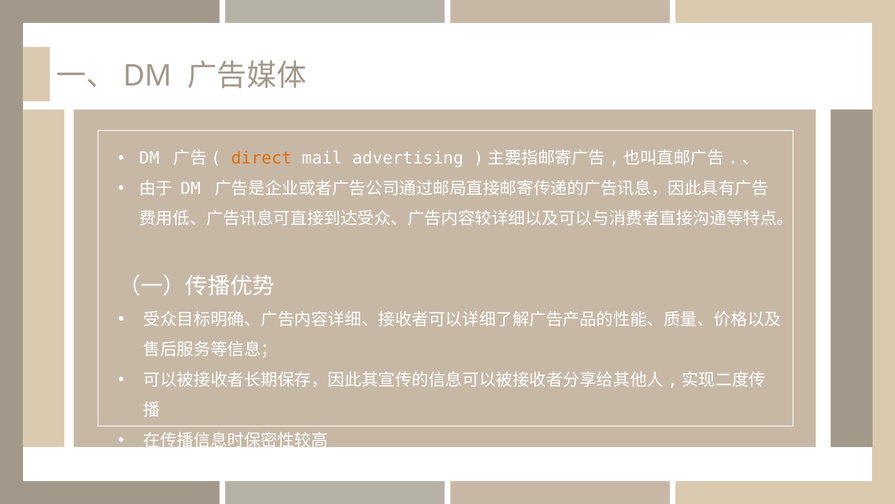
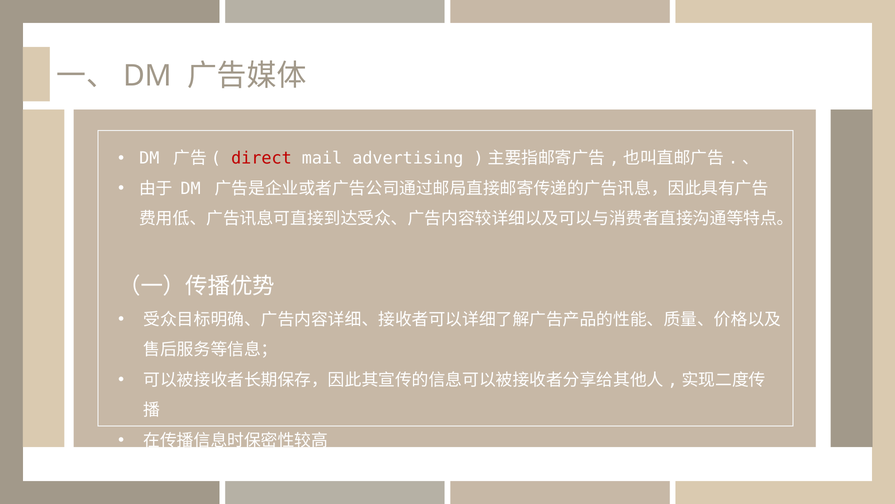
direct colour: orange -> red (261, 158)
